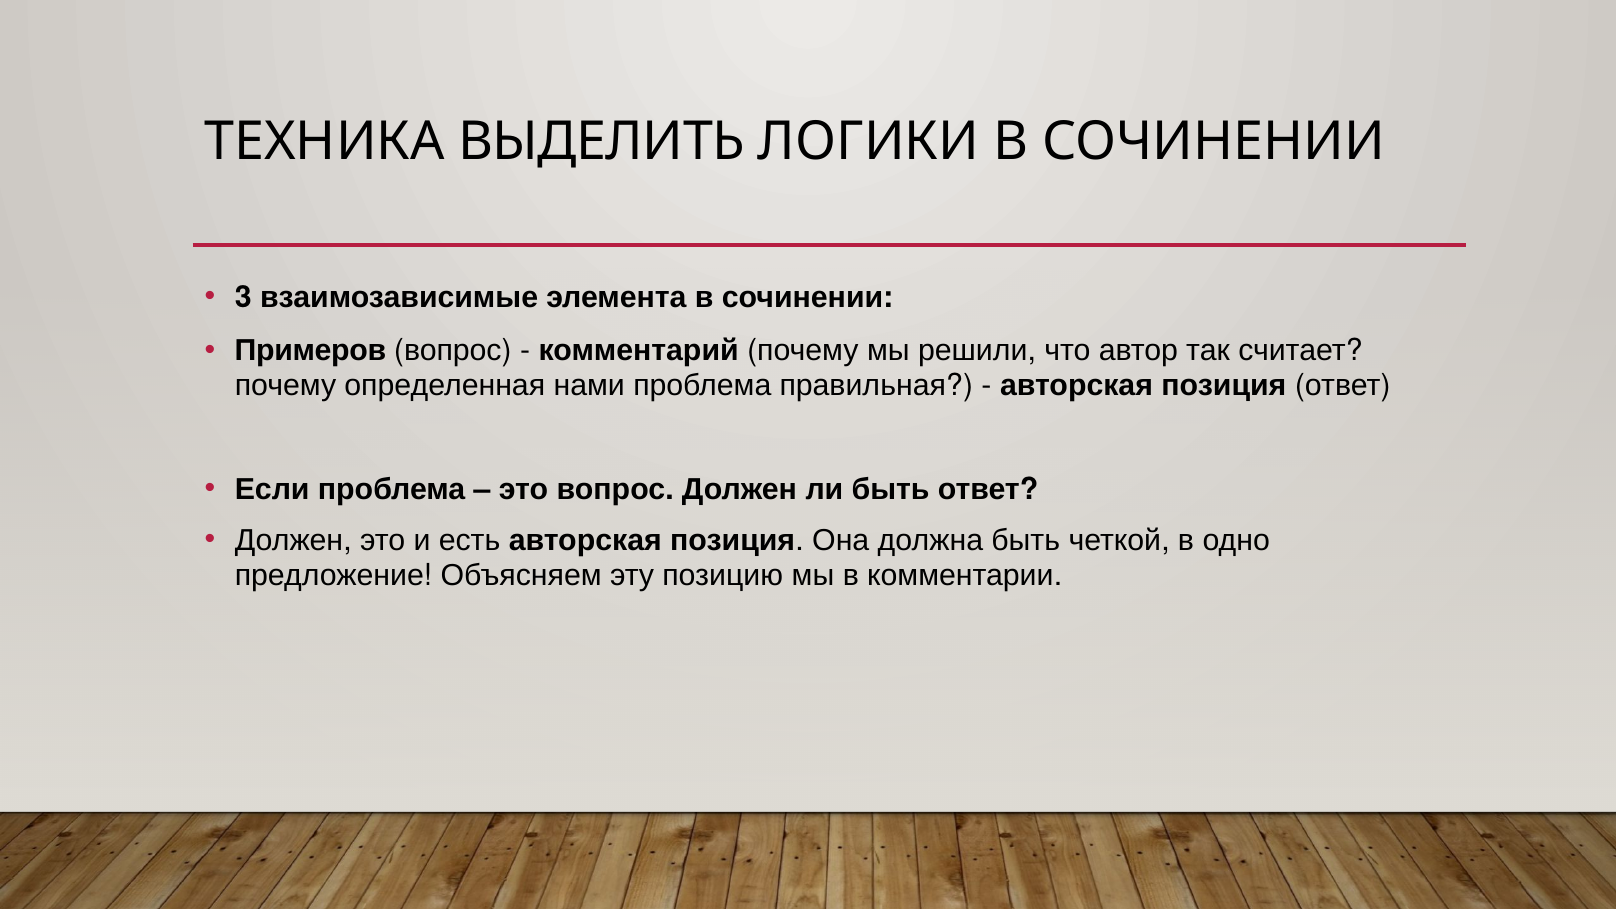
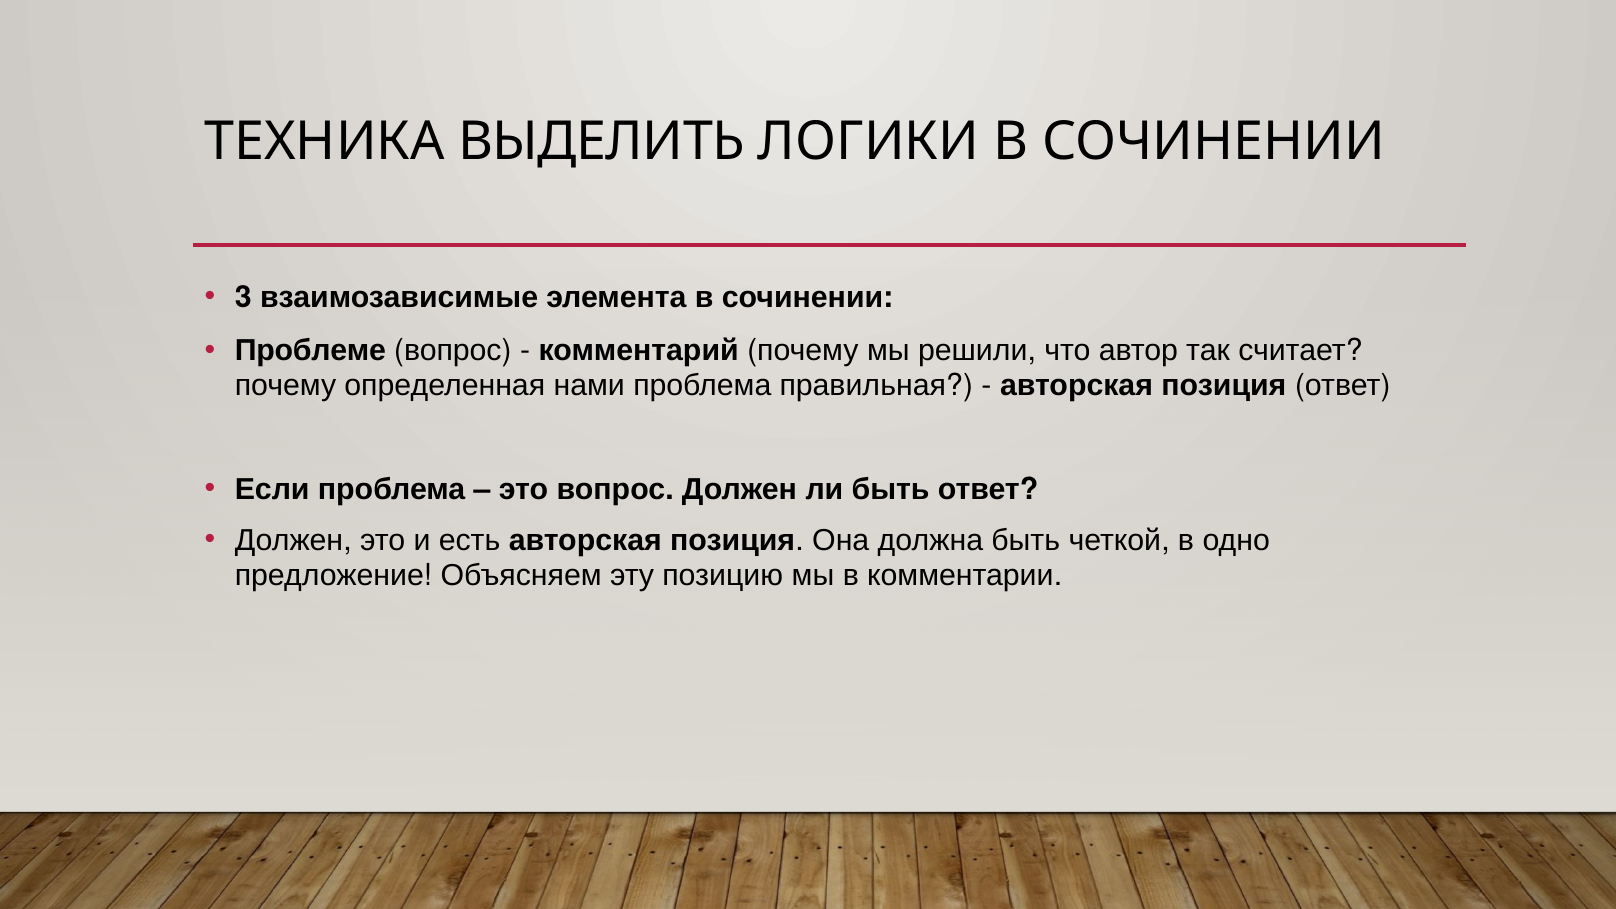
Примеров: Примеров -> Проблеме (310, 351)
